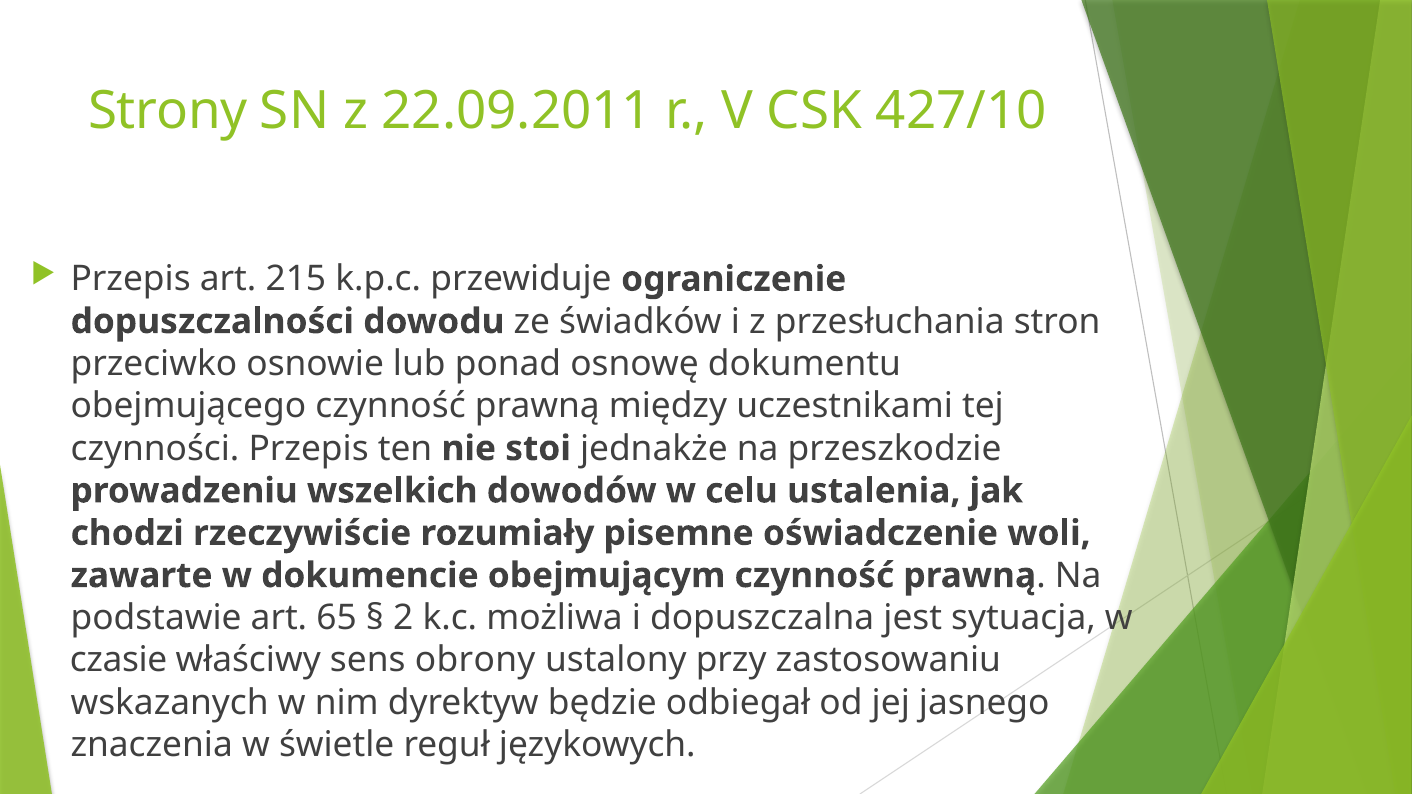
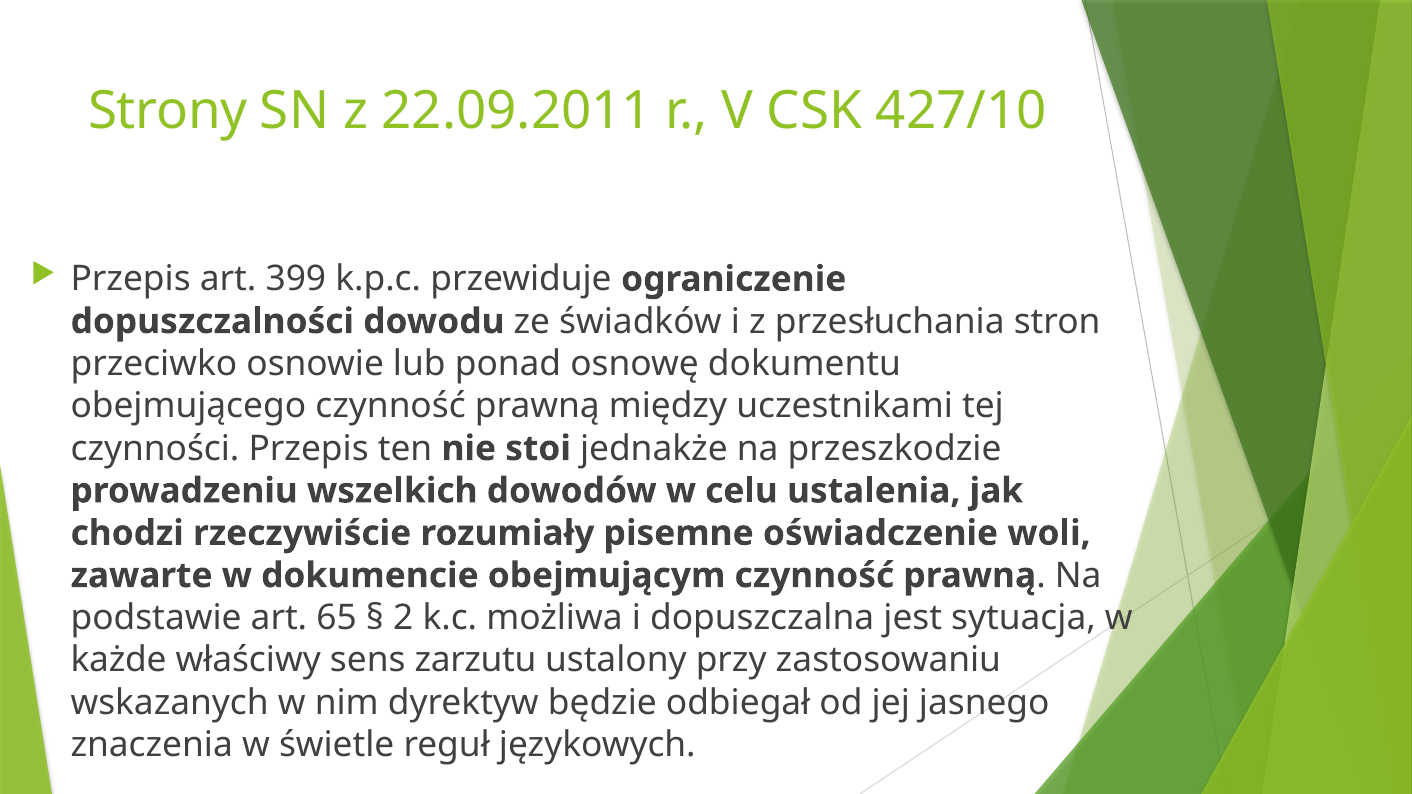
215: 215 -> 399 (296, 279)
czasie: czasie -> każde (119, 660)
obrony: obrony -> zarzutu (475, 660)
